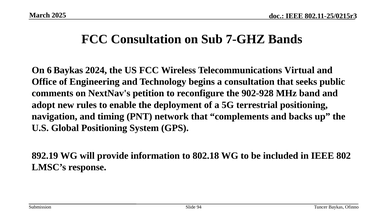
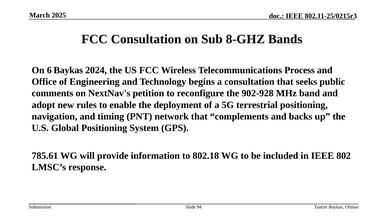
7-GHZ: 7-GHZ -> 8-GHZ (245, 39)
Virtual: Virtual -> Process (300, 70)
892.19: 892.19 -> 785.61 (45, 156)
